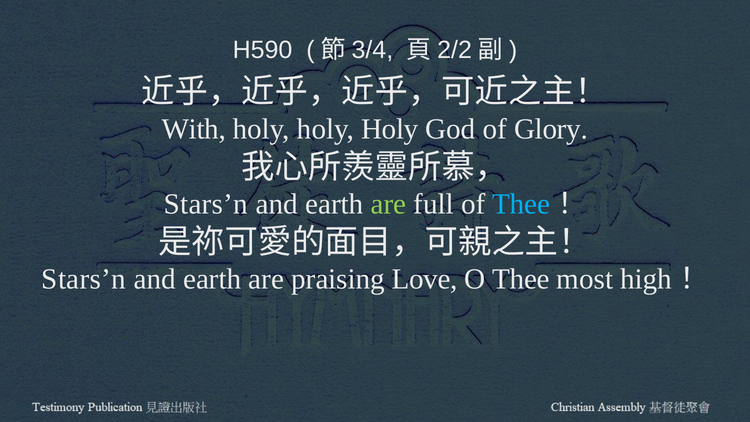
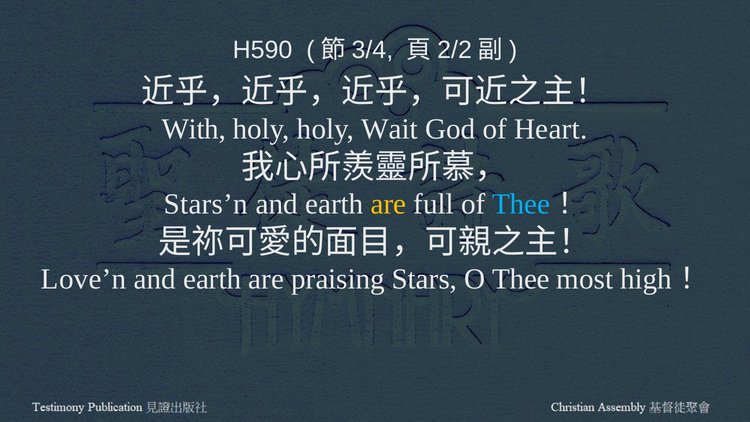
holy holy Holy: Holy -> Wait (390, 129)
Glory: Glory -> Heart (551, 129)
are colour: light green -> yellow (388, 204)
Stars’n: Stars’n -> Love’n (84, 279)
Love: Love -> Stars (424, 279)
